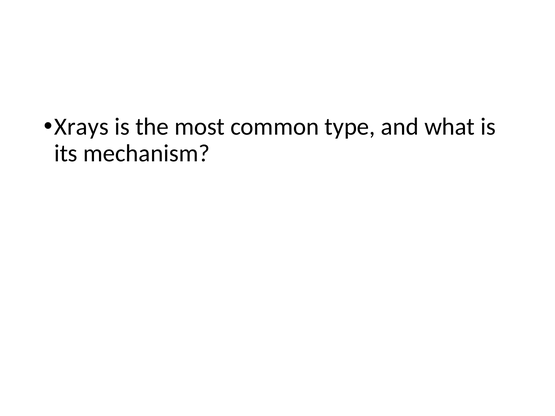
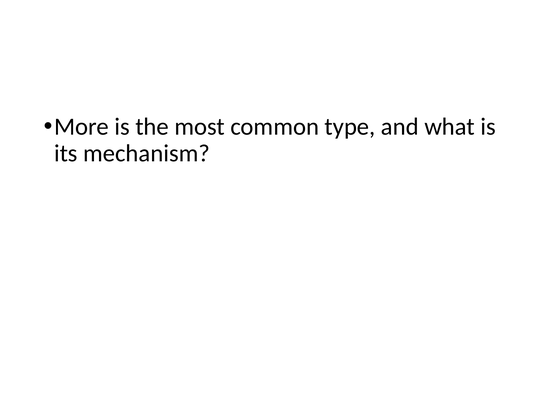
Xrays: Xrays -> More (81, 127)
